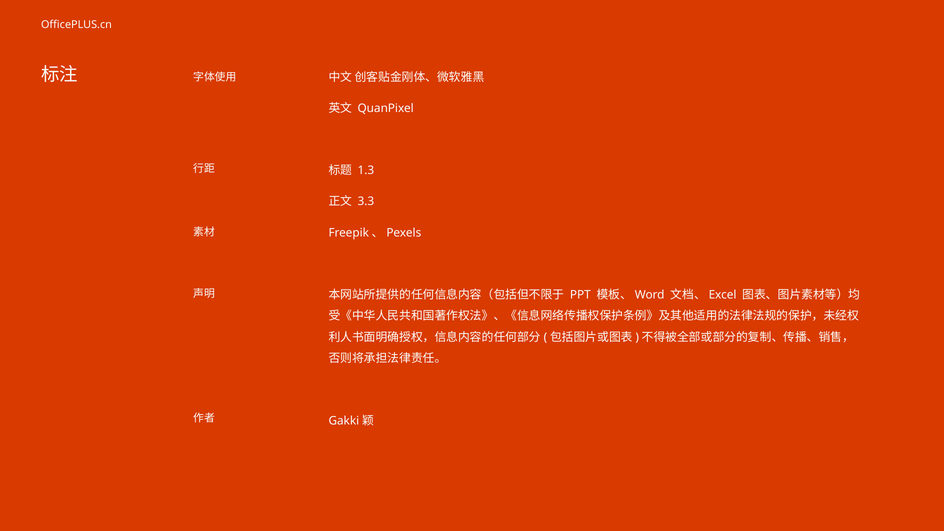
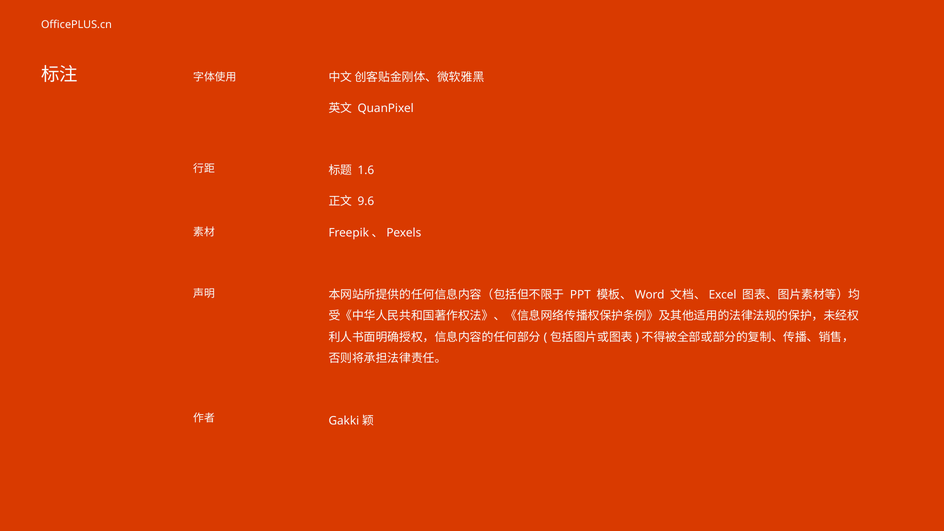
1.3: 1.3 -> 1.6 (366, 171)
3.3: 3.3 -> 9.6 (366, 202)
